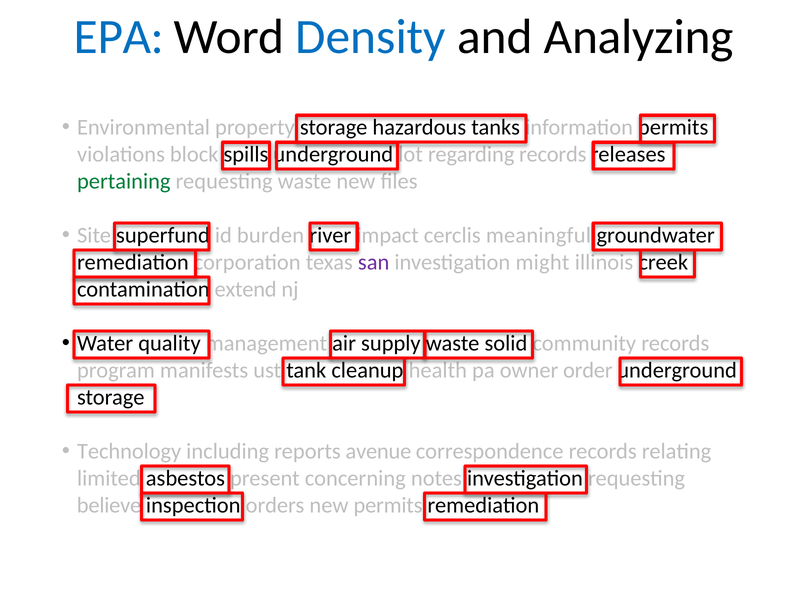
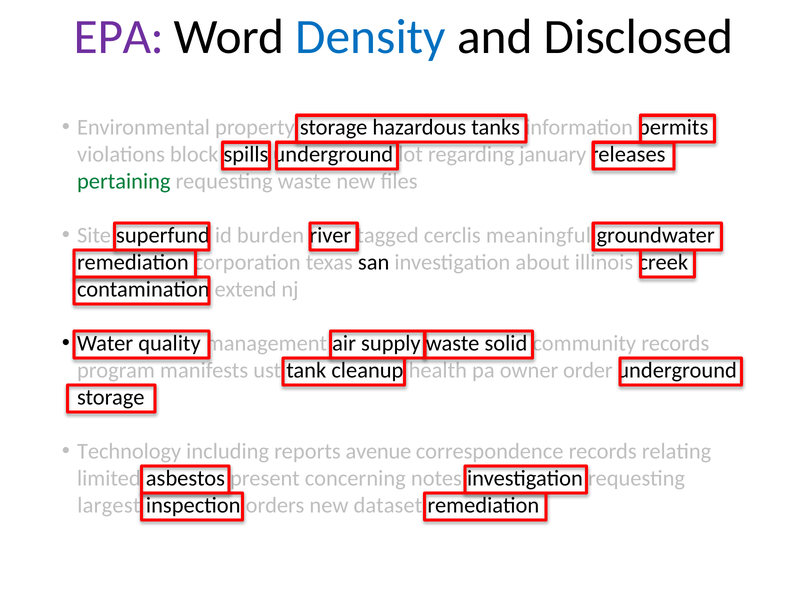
EPA colour: blue -> purple (119, 37)
Analyzing: Analyzing -> Disclosed (638, 37)
records: records -> january (553, 154)
impact: impact -> tagged (388, 235)
san colour: purple -> black (374, 262)
might: might -> about (543, 262)
believe: believe -> largest (109, 505)
new permits: permits -> dataset (388, 505)
